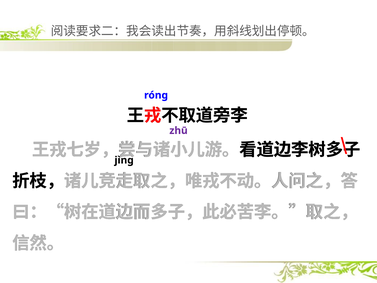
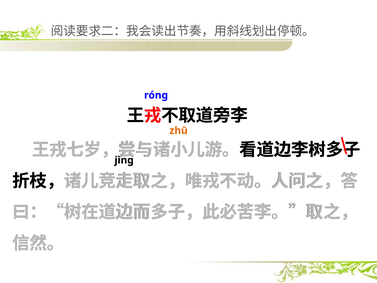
zhū colour: purple -> orange (179, 130)
